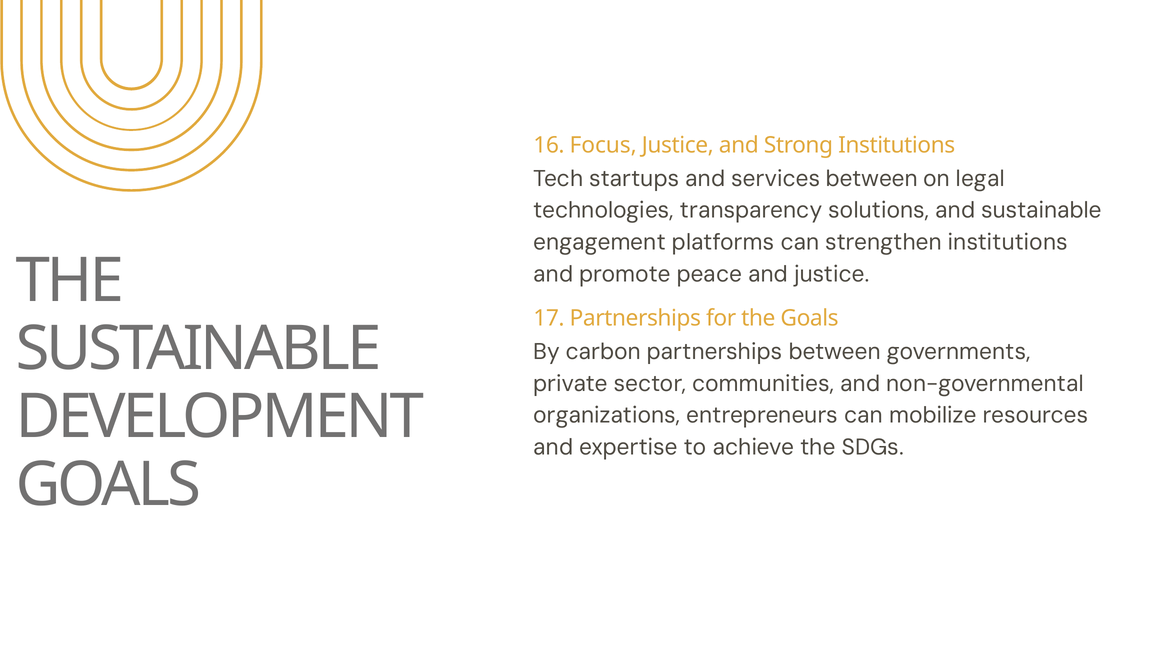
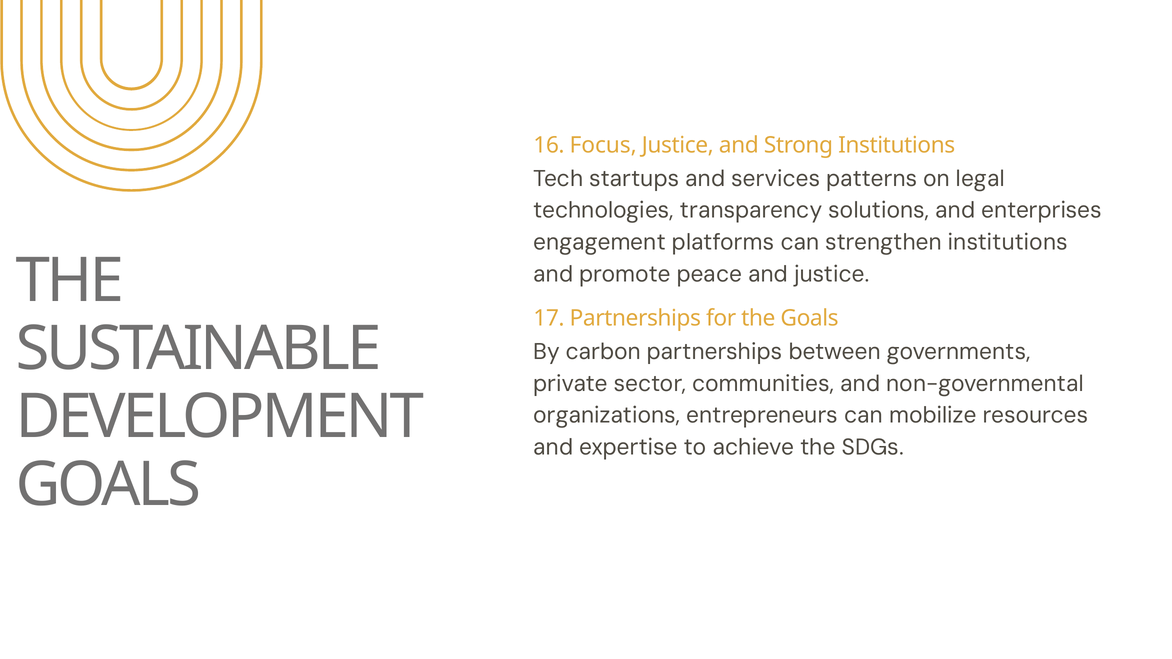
services between: between -> patterns (872, 179)
and sustainable: sustainable -> enterprises (1041, 210)
